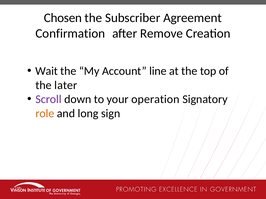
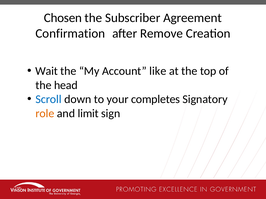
line: line -> like (158, 71)
later: later -> head (66, 85)
Scroll colour: purple -> blue (49, 100)
operation: operation -> completes (156, 100)
long: long -> limit (88, 114)
